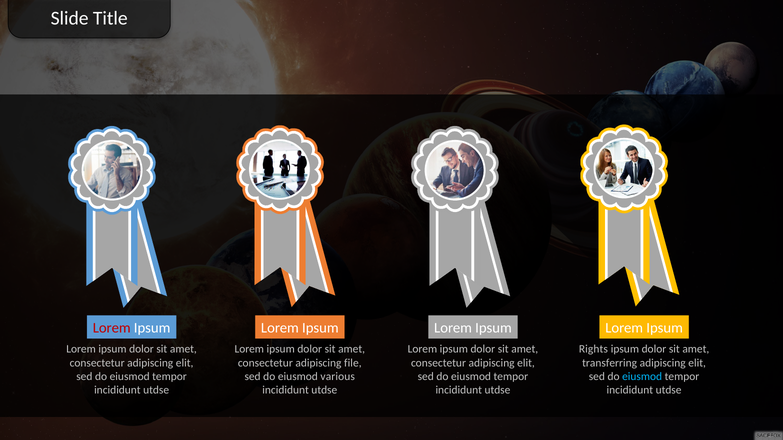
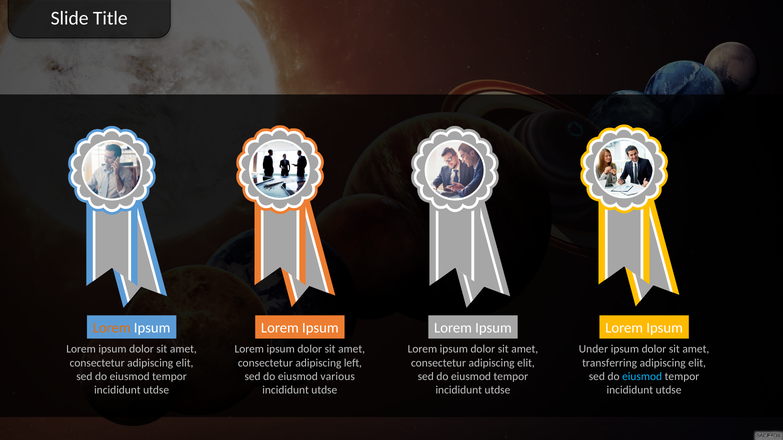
Lorem colour: red -> orange (112, 328)
Rights: Rights -> Under (593, 349)
file: file -> left (353, 363)
